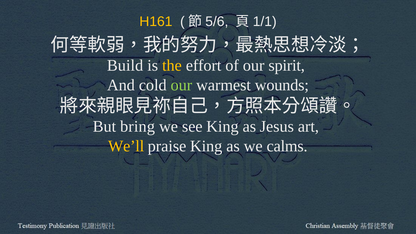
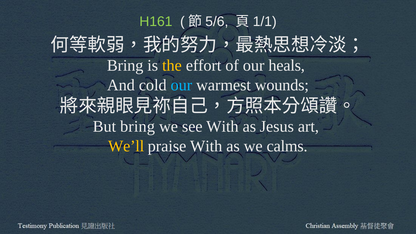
H161 colour: yellow -> light green (156, 22)
Build: Build -> Bring (125, 66)
spirit: spirit -> heals (287, 66)
our colour: light green -> light blue (181, 85)
see King: King -> With (222, 127)
praise King: King -> With (206, 146)
